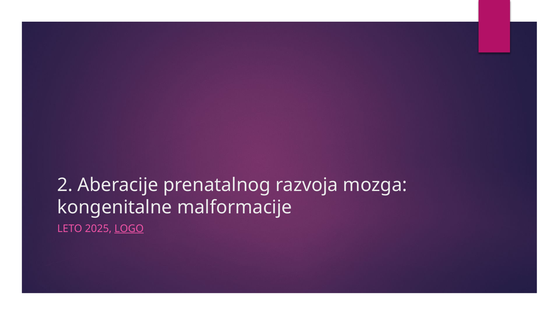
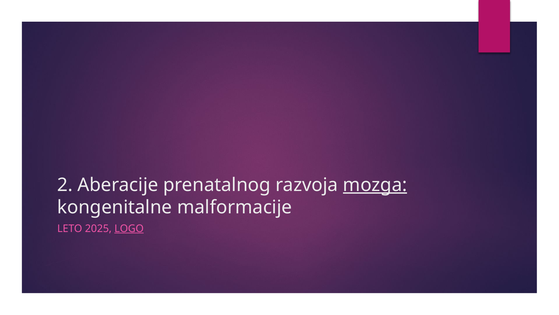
mozga underline: none -> present (375, 185)
